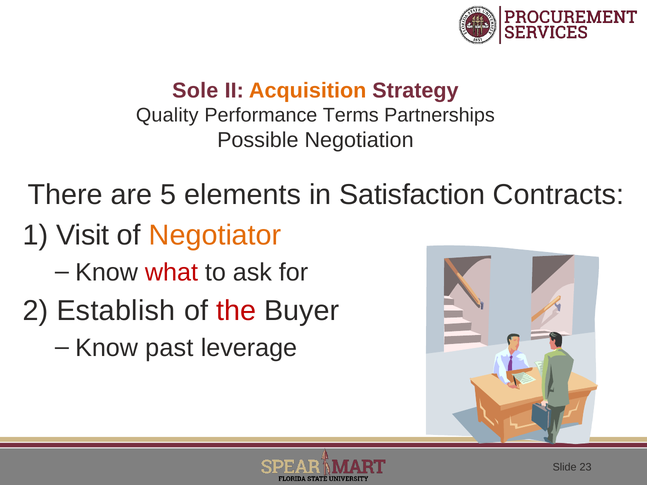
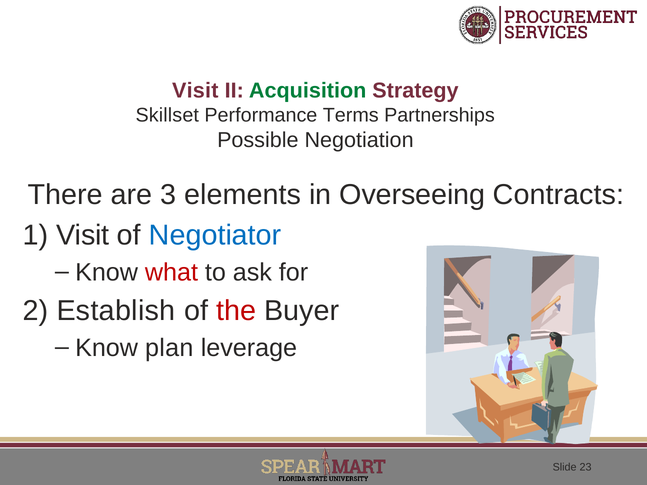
Sole: Sole -> Visit (195, 90)
Acquisition colour: orange -> green (308, 90)
Quality: Quality -> Skillset (167, 115)
5: 5 -> 3 (168, 195)
Satisfaction: Satisfaction -> Overseeing (412, 195)
Negotiator colour: orange -> blue (215, 235)
past: past -> plan (169, 348)
